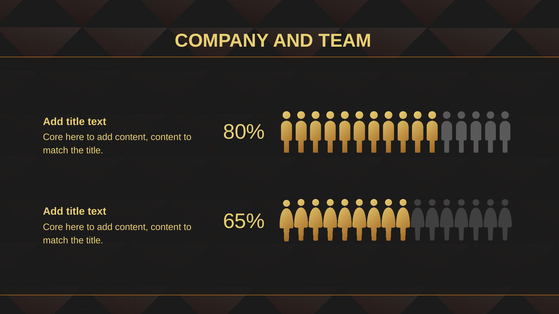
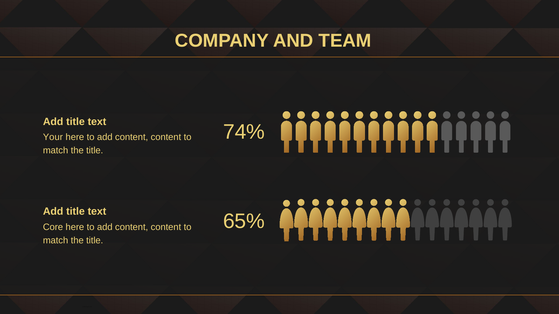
80%: 80% -> 74% (244, 132)
Core: Core -> Your (53, 137)
